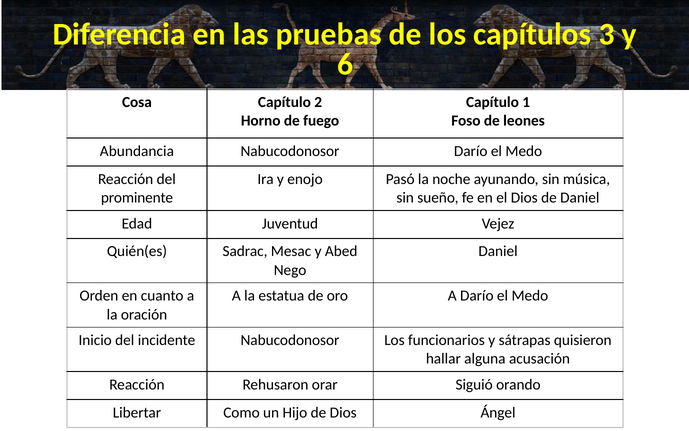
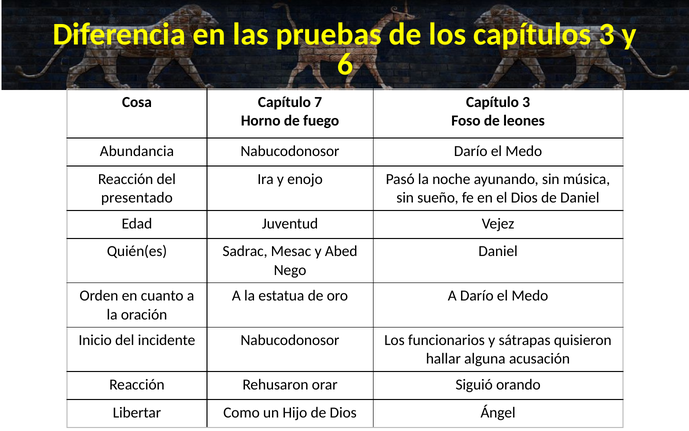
2: 2 -> 7 (318, 102)
Capítulo 1: 1 -> 3 (526, 102)
prominente: prominente -> presentado (137, 198)
